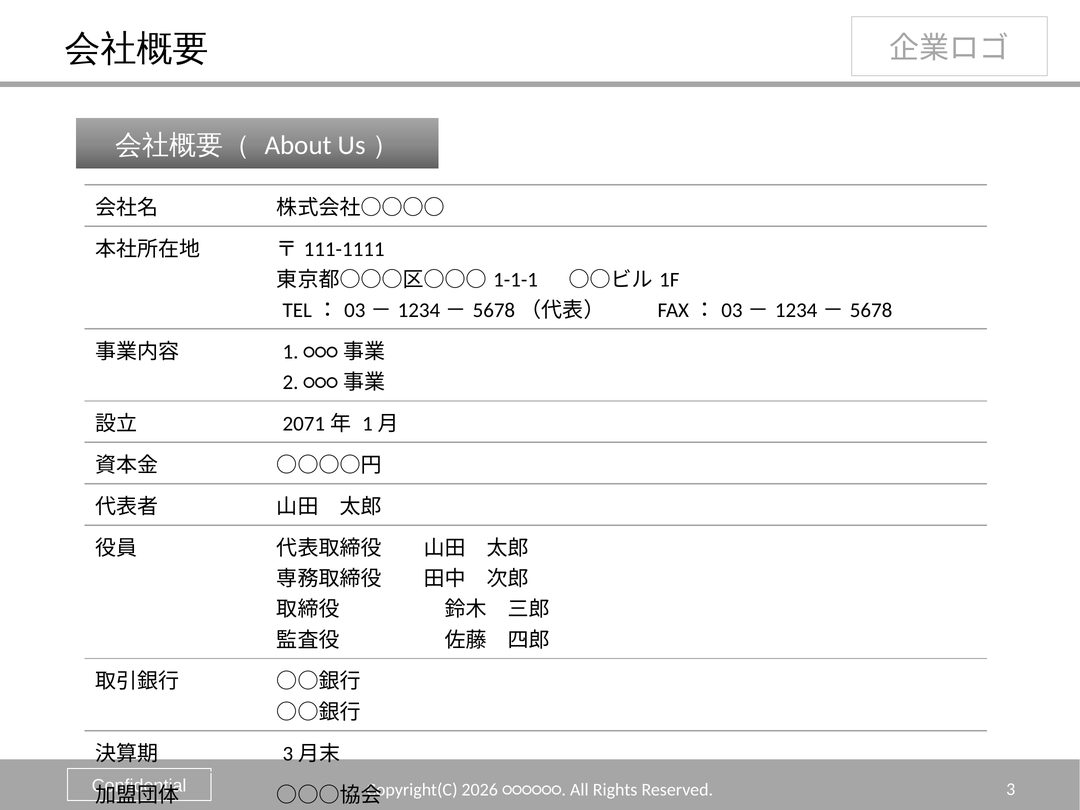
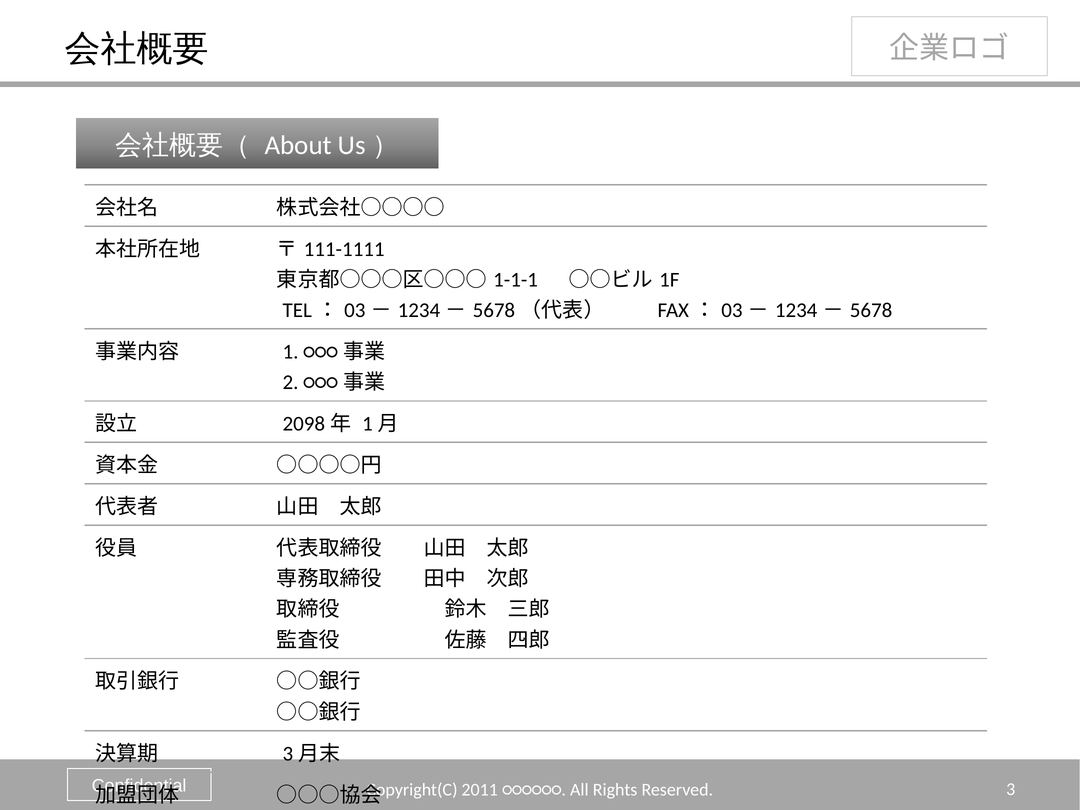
2071: 2071 -> 2098 (304, 424)
2026: 2026 -> 2011 (480, 790)
